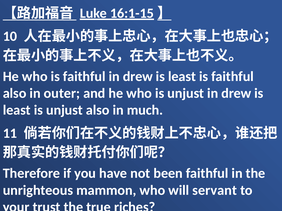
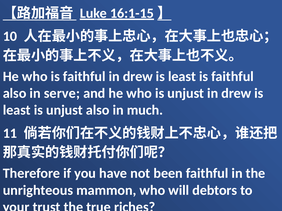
outer: outer -> serve (62, 93)
servant: servant -> debtors (215, 191)
